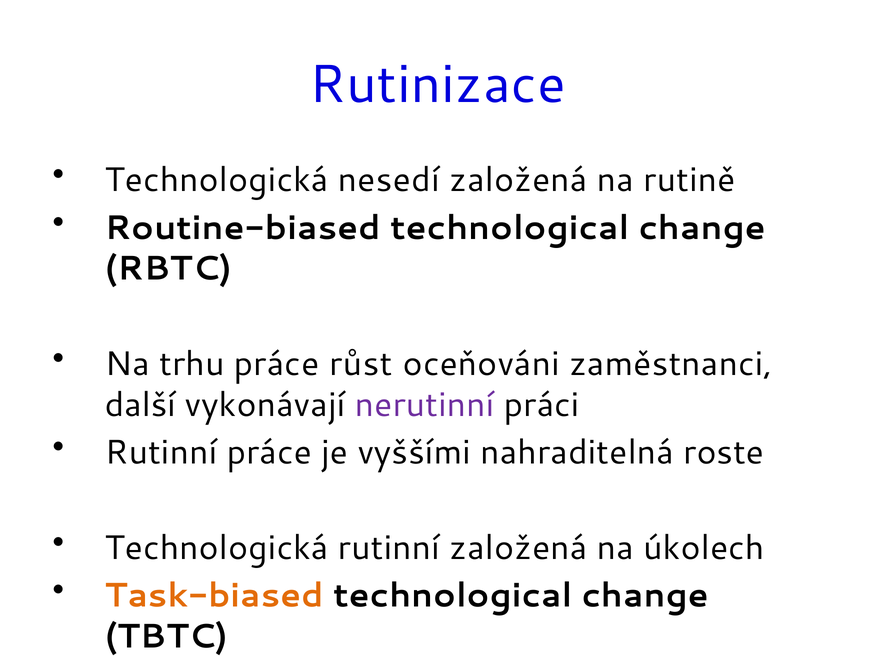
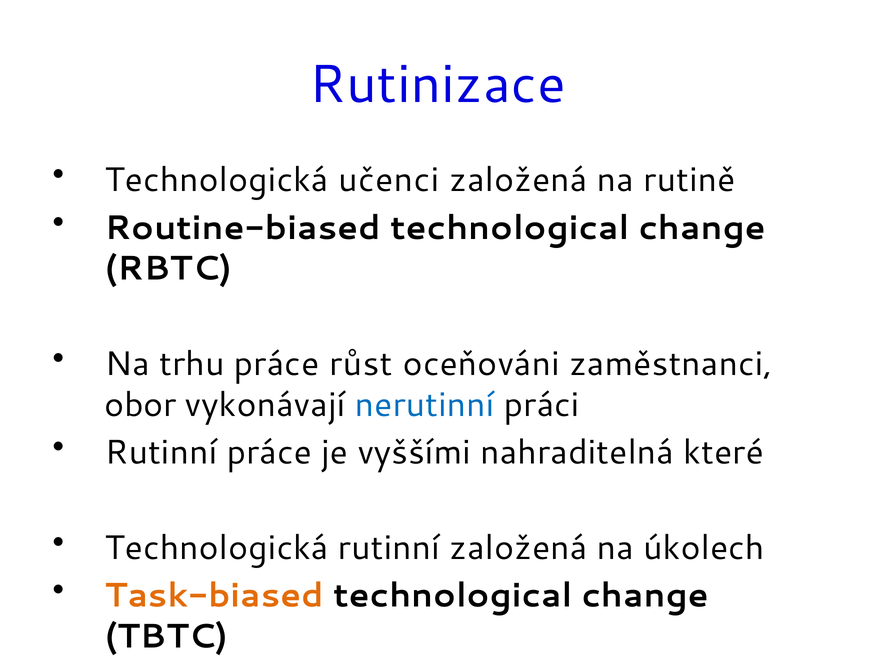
nesedí: nesedí -> učenci (389, 180)
další: další -> obor (140, 405)
nerutinní colour: purple -> blue (425, 405)
roste: roste -> které (724, 453)
